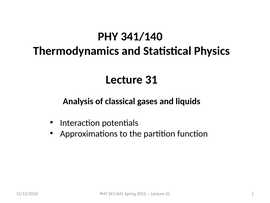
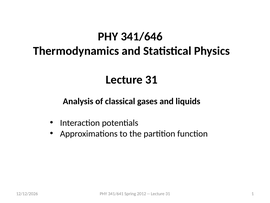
341/140: 341/140 -> 341/646 (142, 36)
